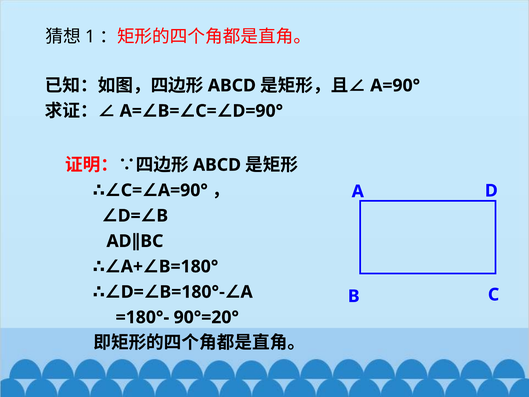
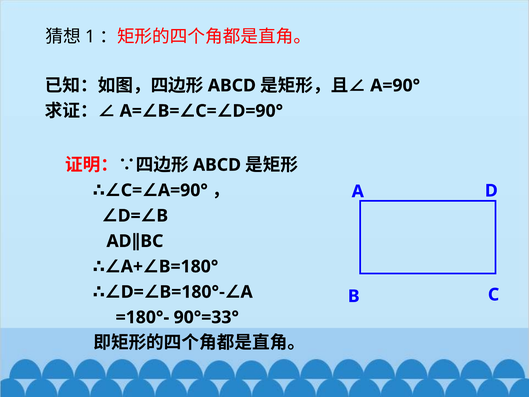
90°=20°: 90°=20° -> 90°=33° (206, 317)
